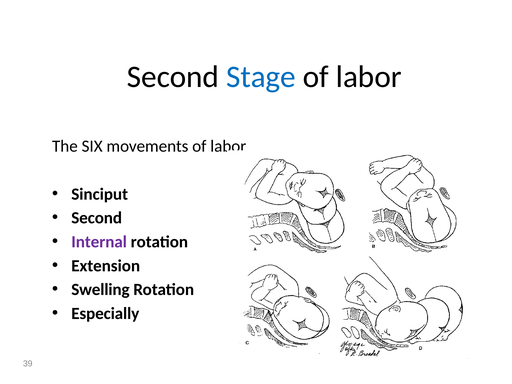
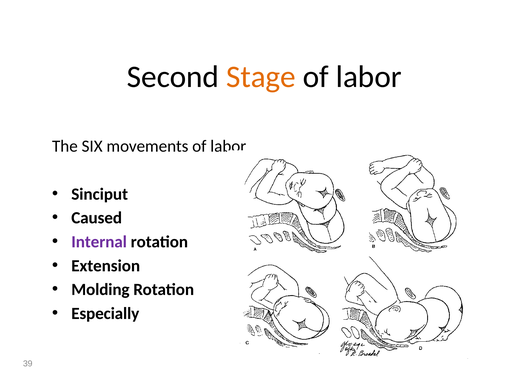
Stage colour: blue -> orange (261, 77)
Second: Second -> Caused (97, 218)
Swelling: Swelling -> Molding (100, 290)
